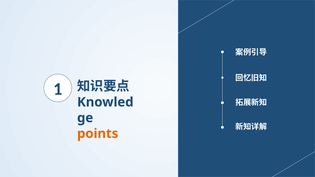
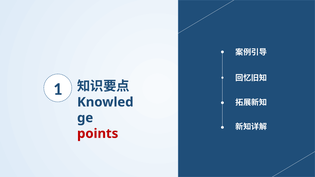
points colour: orange -> red (98, 134)
